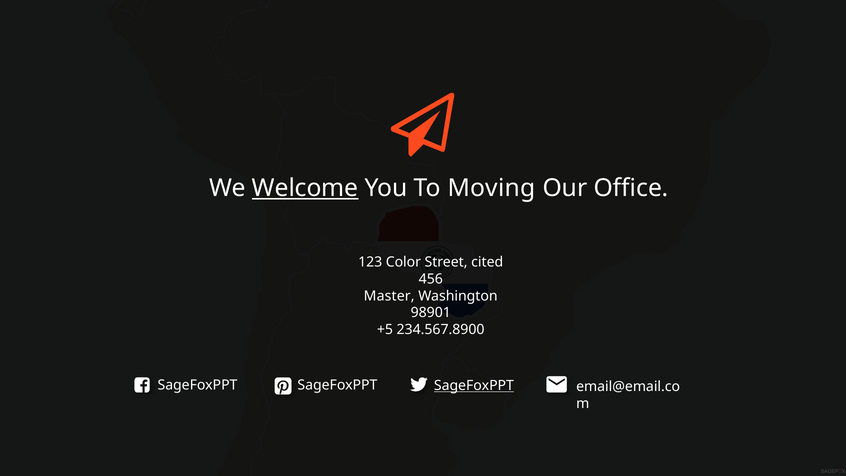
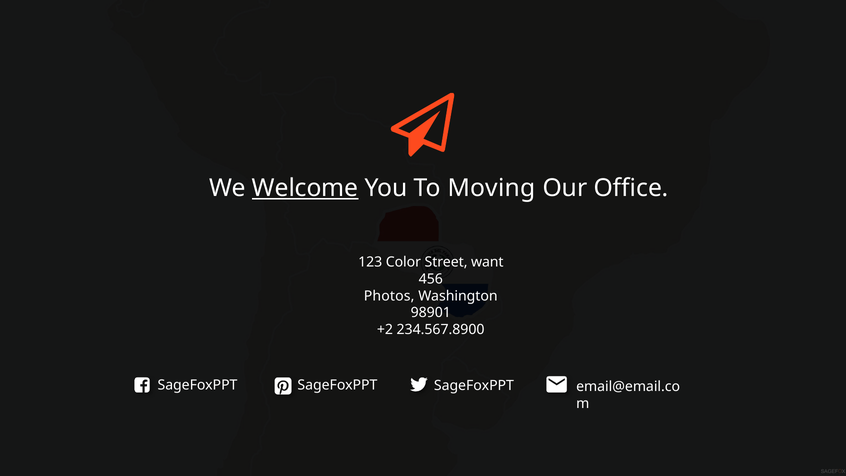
cited: cited -> want (487, 262)
Master: Master -> Photos (389, 296)
+5: +5 -> +2 (385, 330)
SageFoxPPT underline: present -> none (474, 386)
